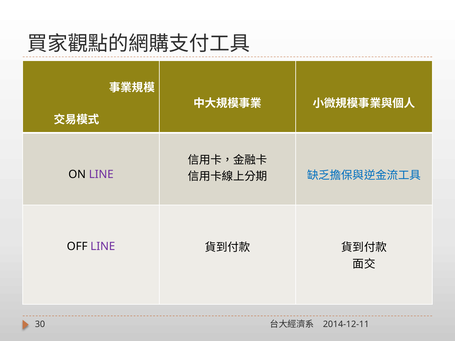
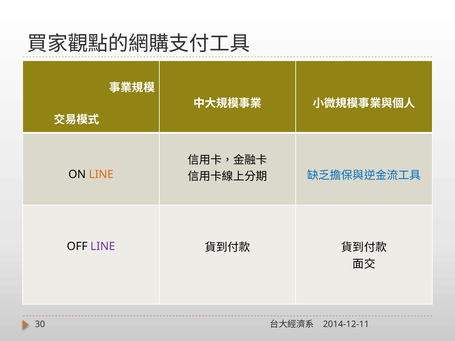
LINE colour: purple -> orange (101, 174)
